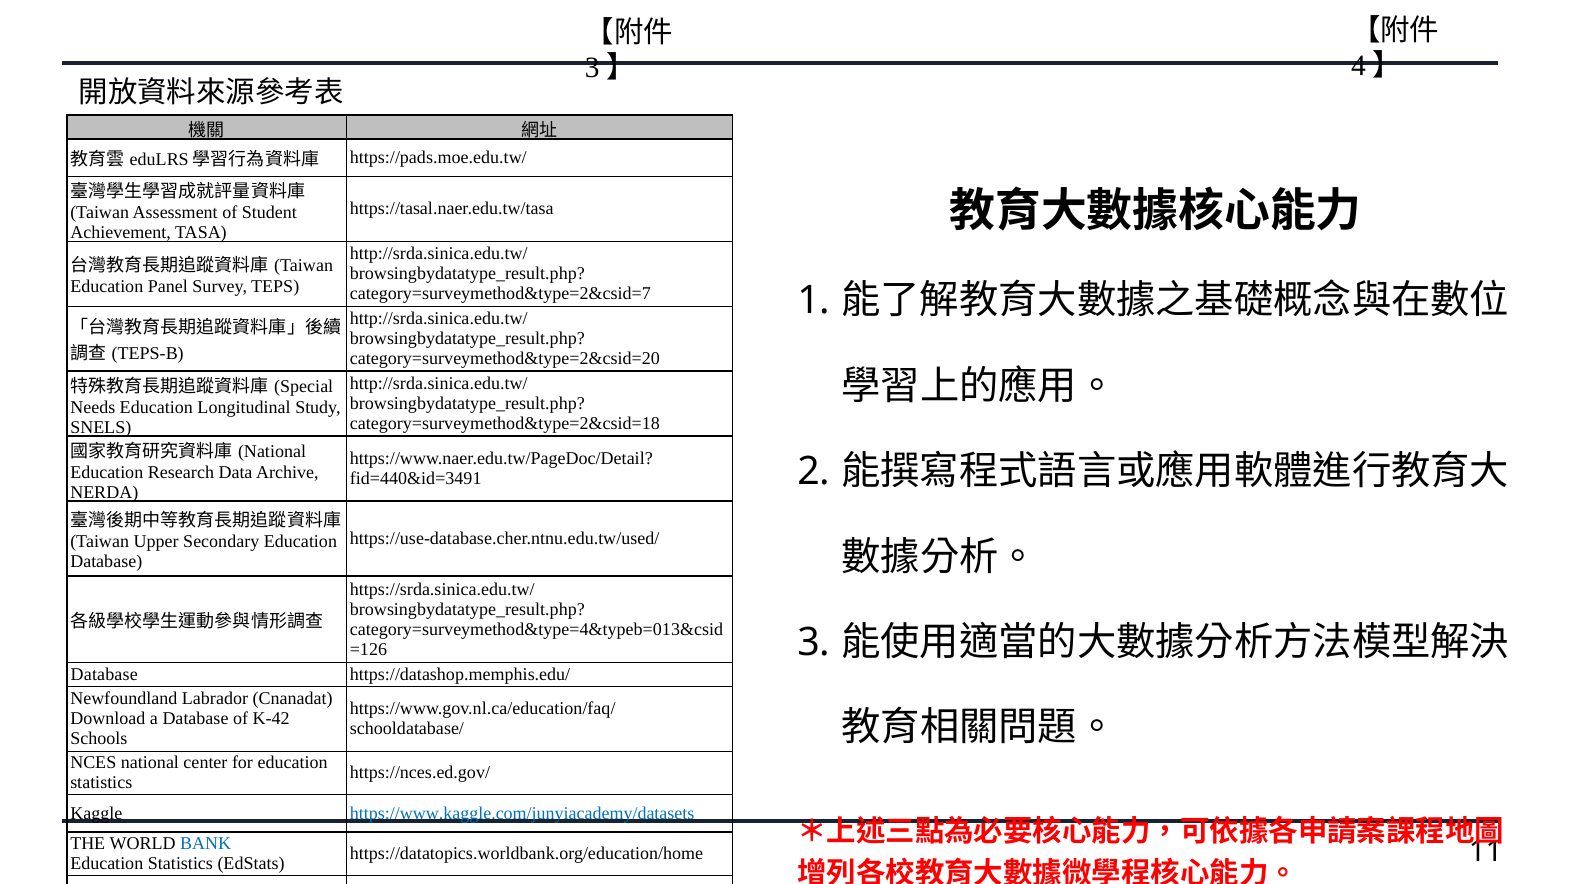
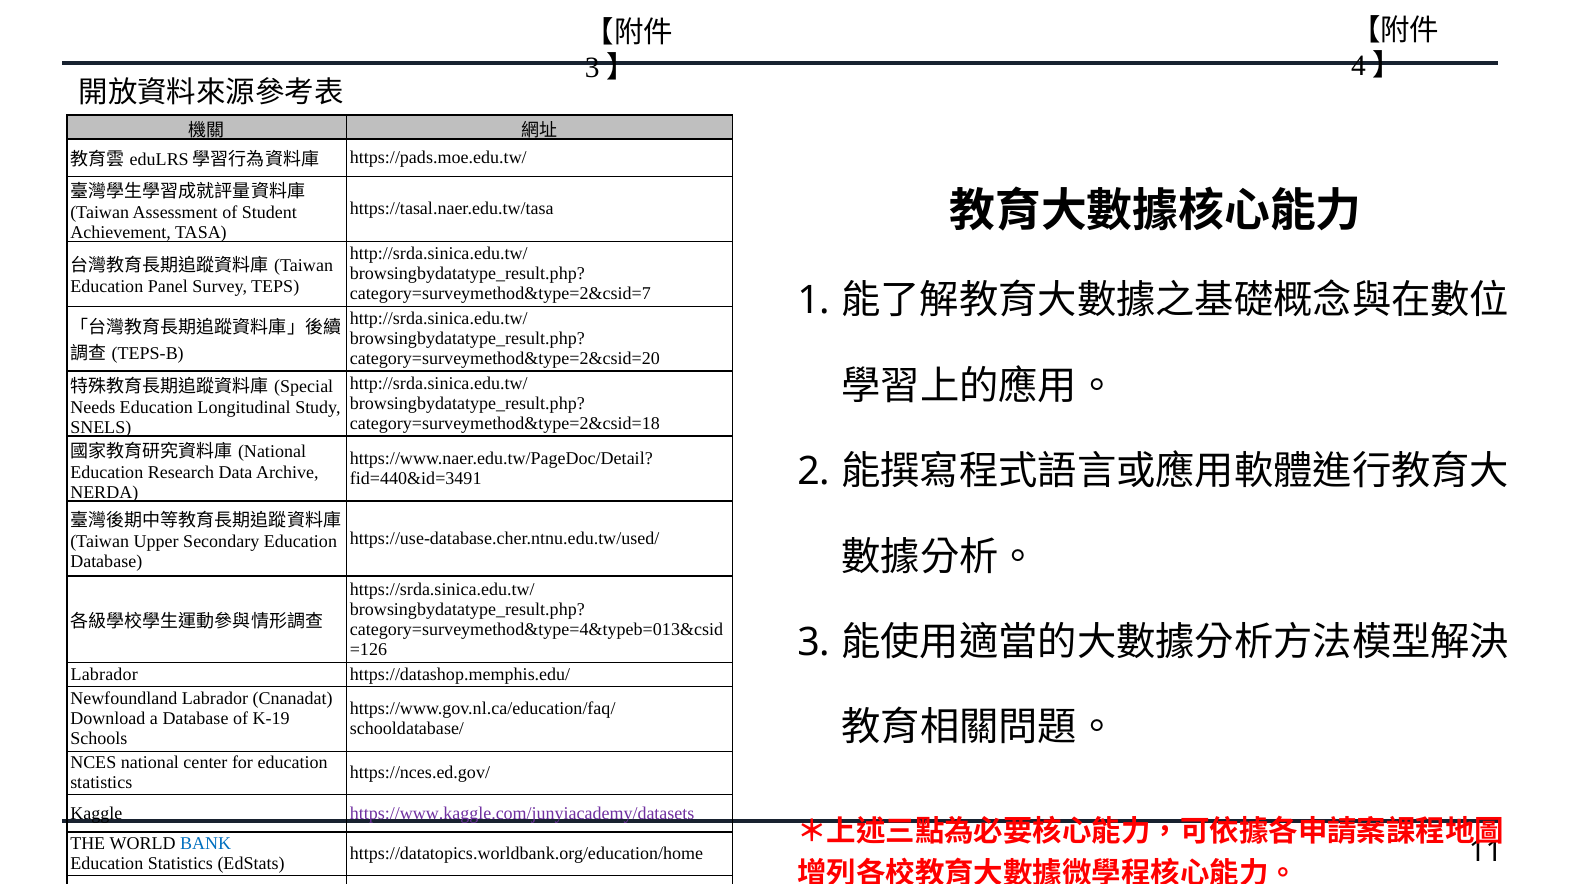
Database: Database -> Labrador (104, 674)
K-42: K-42 -> K-19 (271, 719)
https://www.kaggle.com/junyiacademy/datasets colour: blue -> purple (522, 813)
